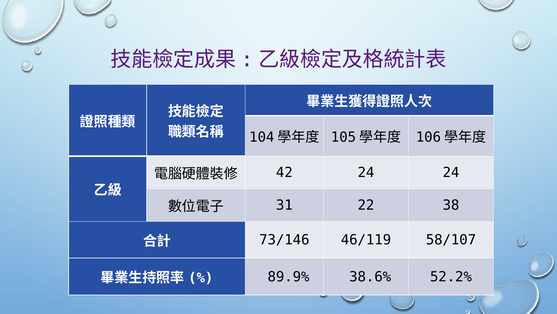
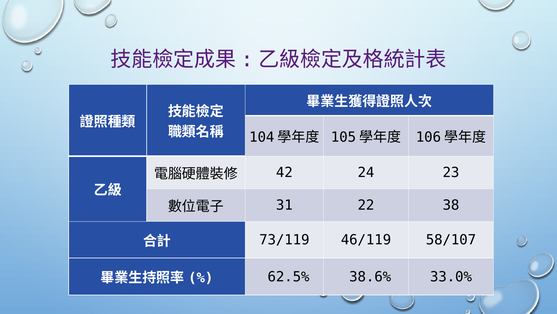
24 24: 24 -> 23 (451, 172)
73/146: 73/146 -> 73/119 (284, 239)
89.9%: 89.9% -> 62.5% (288, 276)
52.2%: 52.2% -> 33.0% (451, 276)
